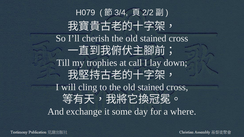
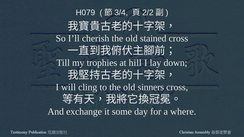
call: call -> hill (135, 63)
to the old stained: stained -> sinners (151, 87)
